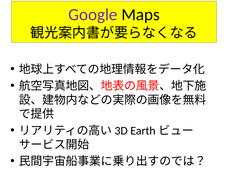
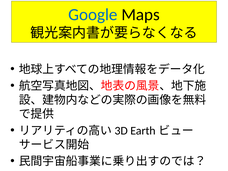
Google colour: purple -> blue (93, 15)
